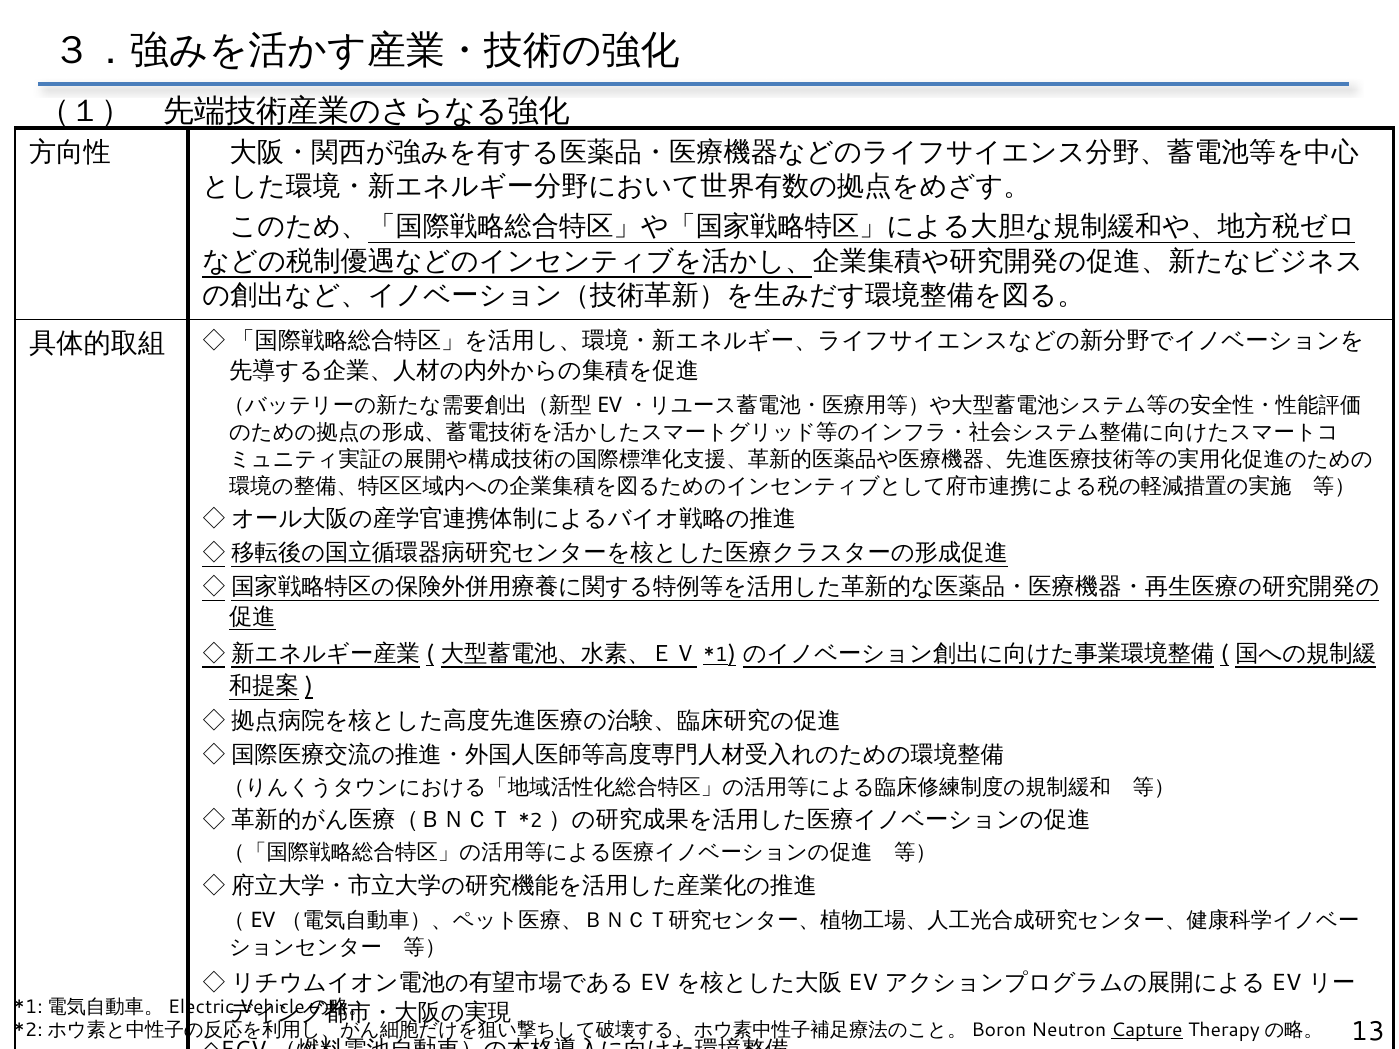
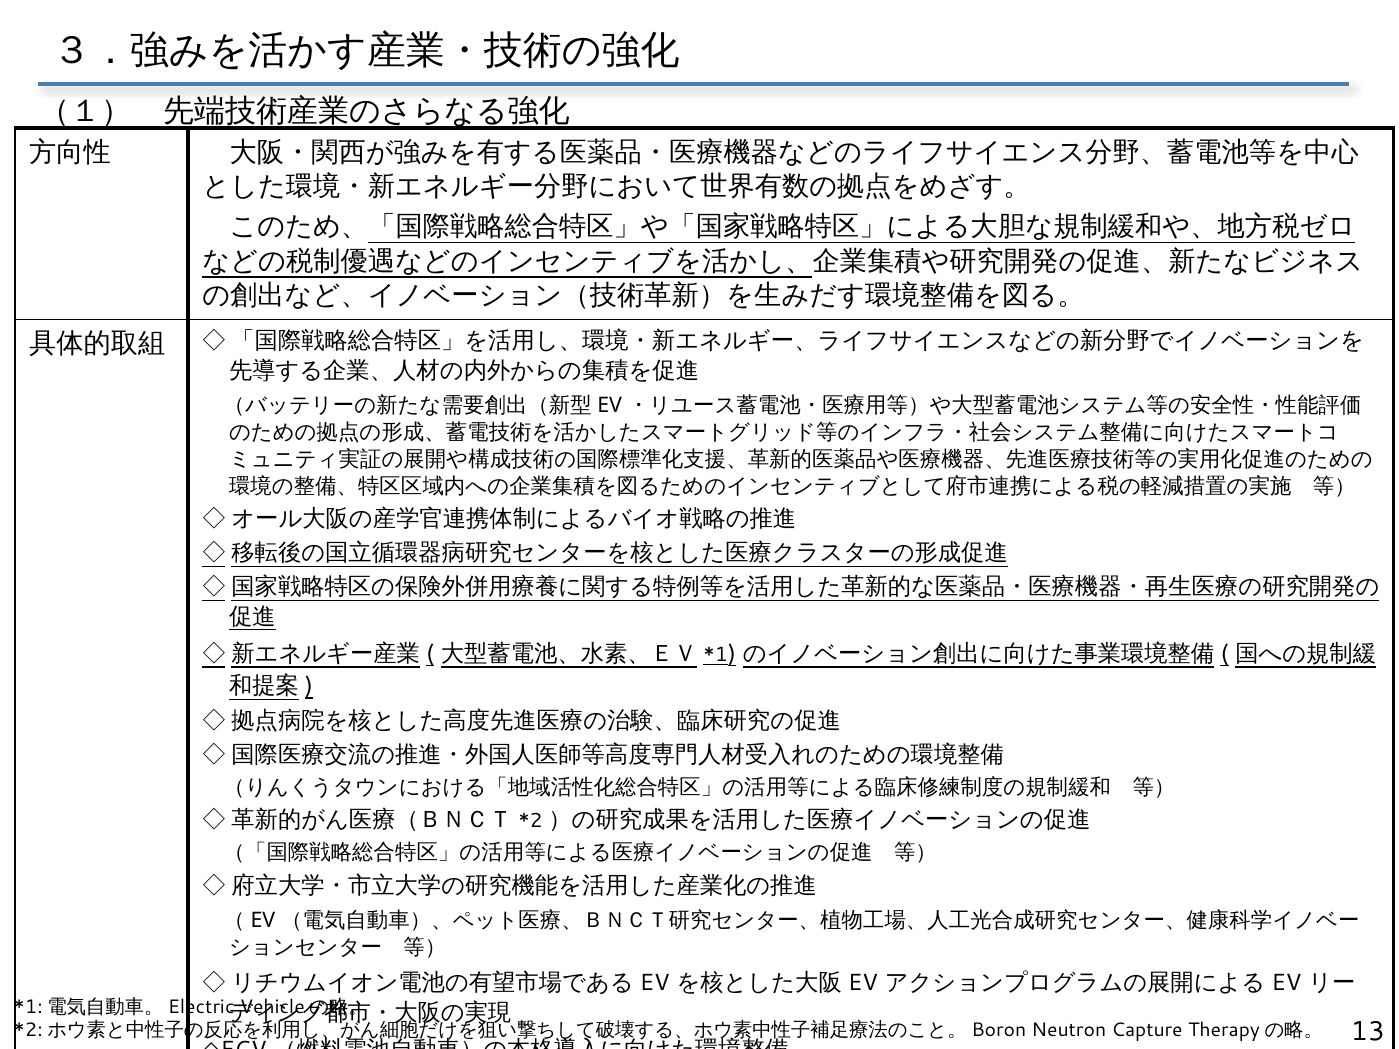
Capture underline: present -> none (1147, 1031)
